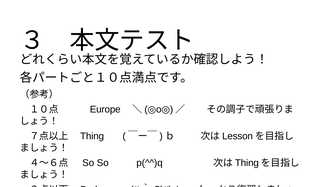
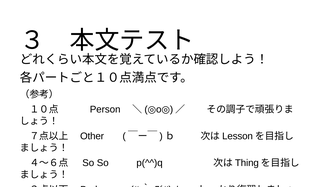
Europe: Europe -> Person (105, 109)
Thing: Thing -> Other (92, 136)
